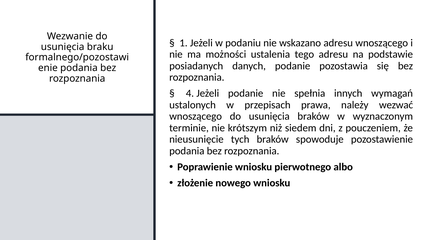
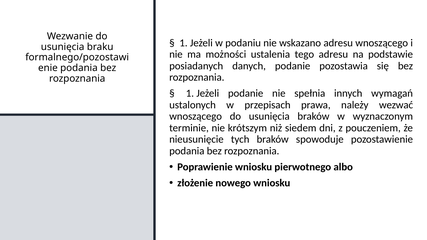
4: 4 -> 1 (190, 93)
